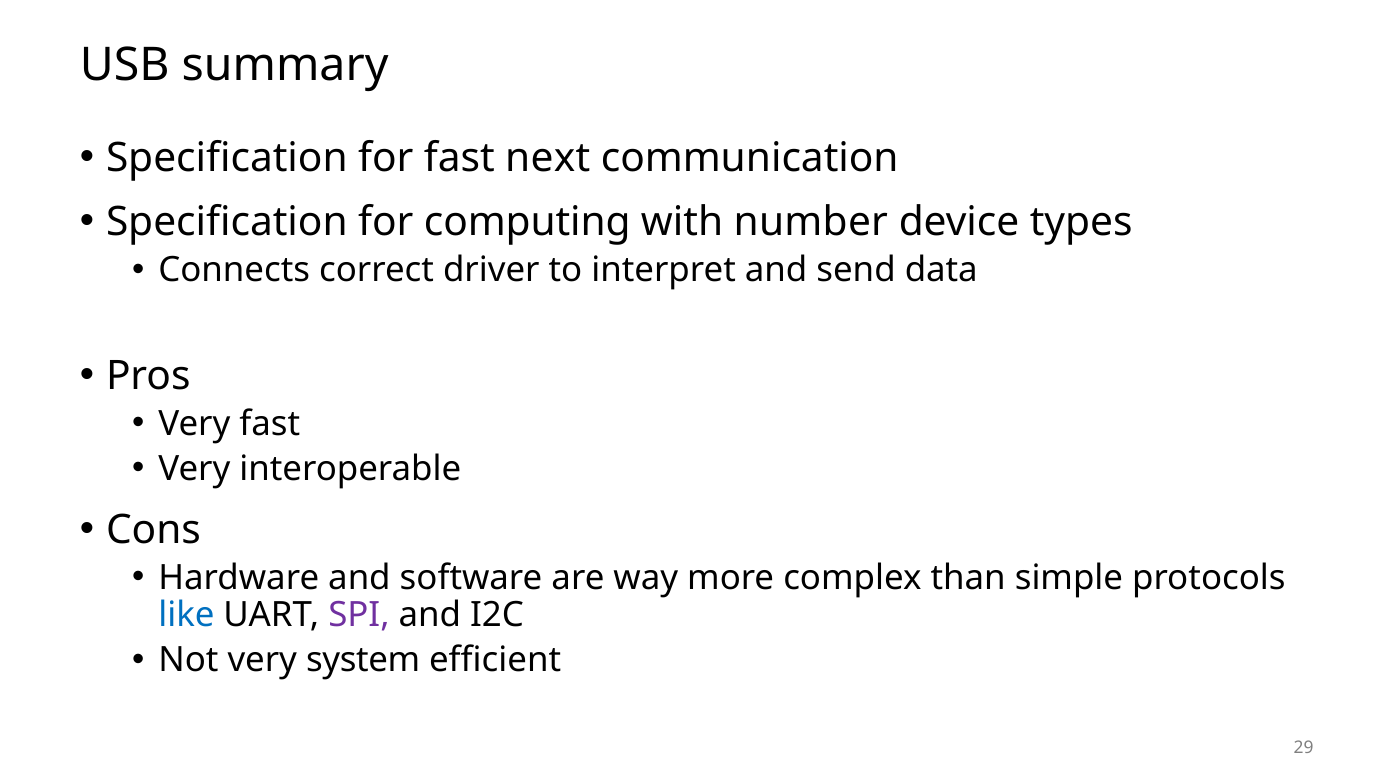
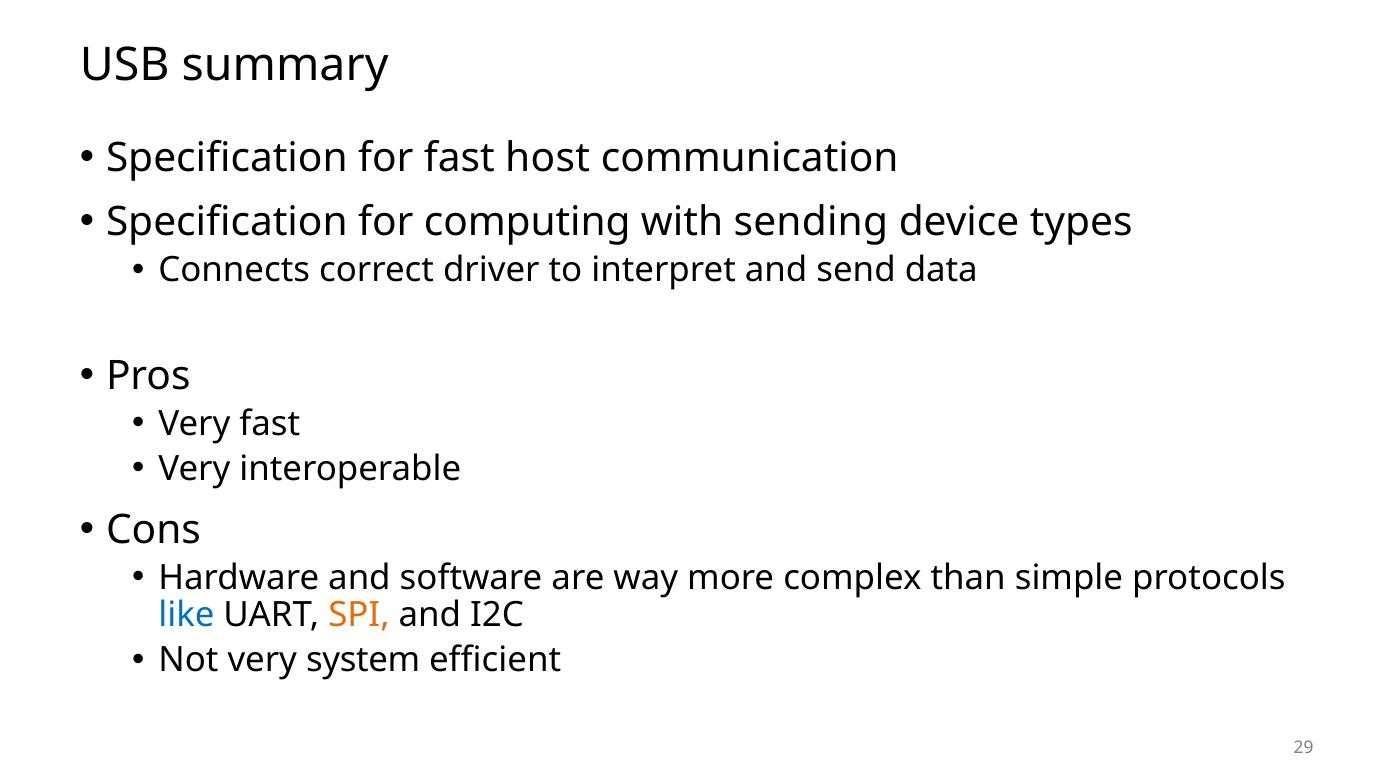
next: next -> host (548, 158)
number: number -> sending (811, 222)
SPI colour: purple -> orange (359, 616)
